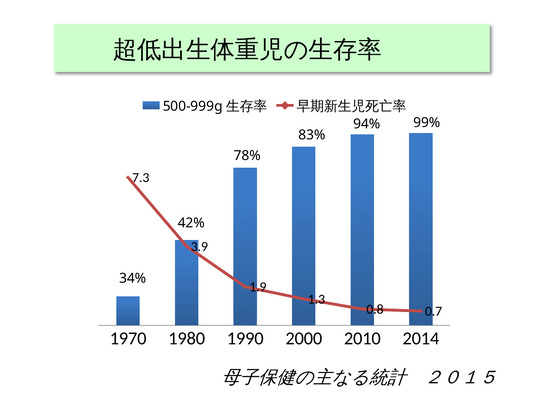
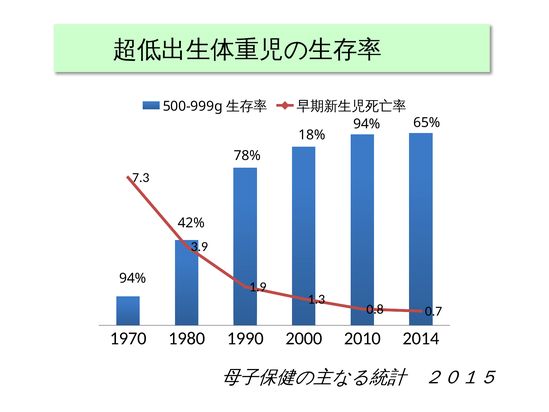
99%: 99% -> 65% (427, 123)
83%: 83% -> 18% (312, 135)
34%: 34% -> 94% (133, 278)
